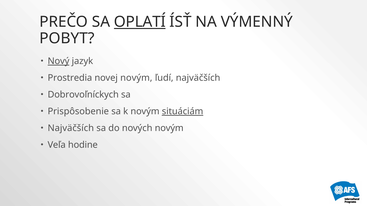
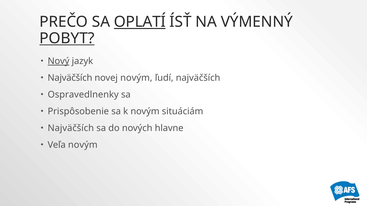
POBYT underline: none -> present (67, 38)
Prostredia: Prostredia -> Najväčších (70, 78)
Dobrovoľníckych: Dobrovoľníckych -> Ospravedlnenky (83, 95)
situáciám underline: present -> none (183, 112)
nových novým: novým -> hlavne (169, 129)
Veľa hodine: hodine -> novým (83, 145)
